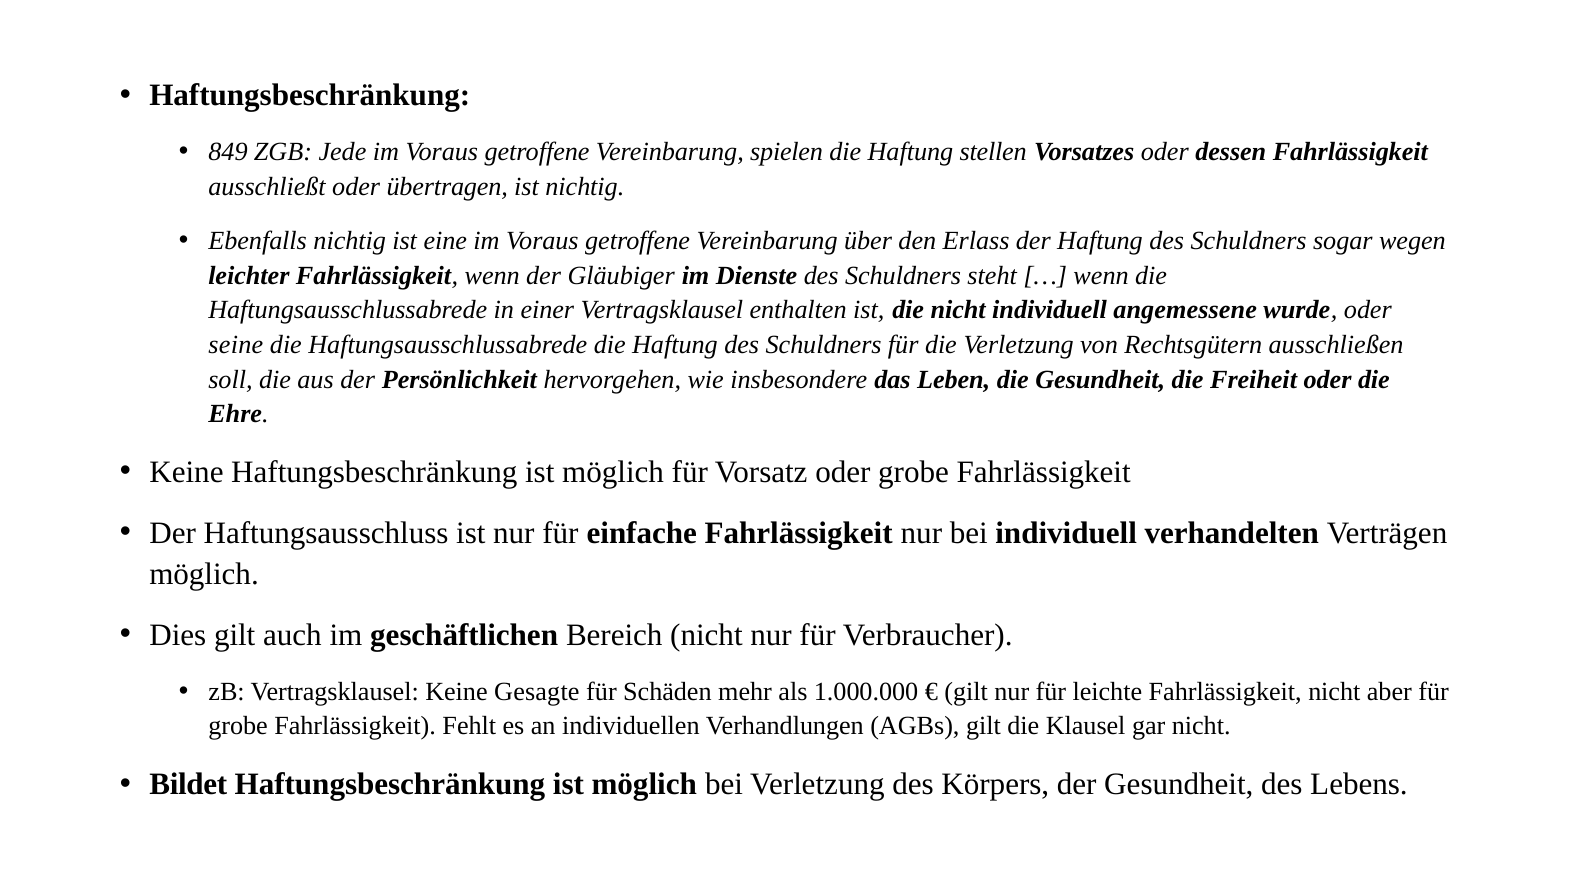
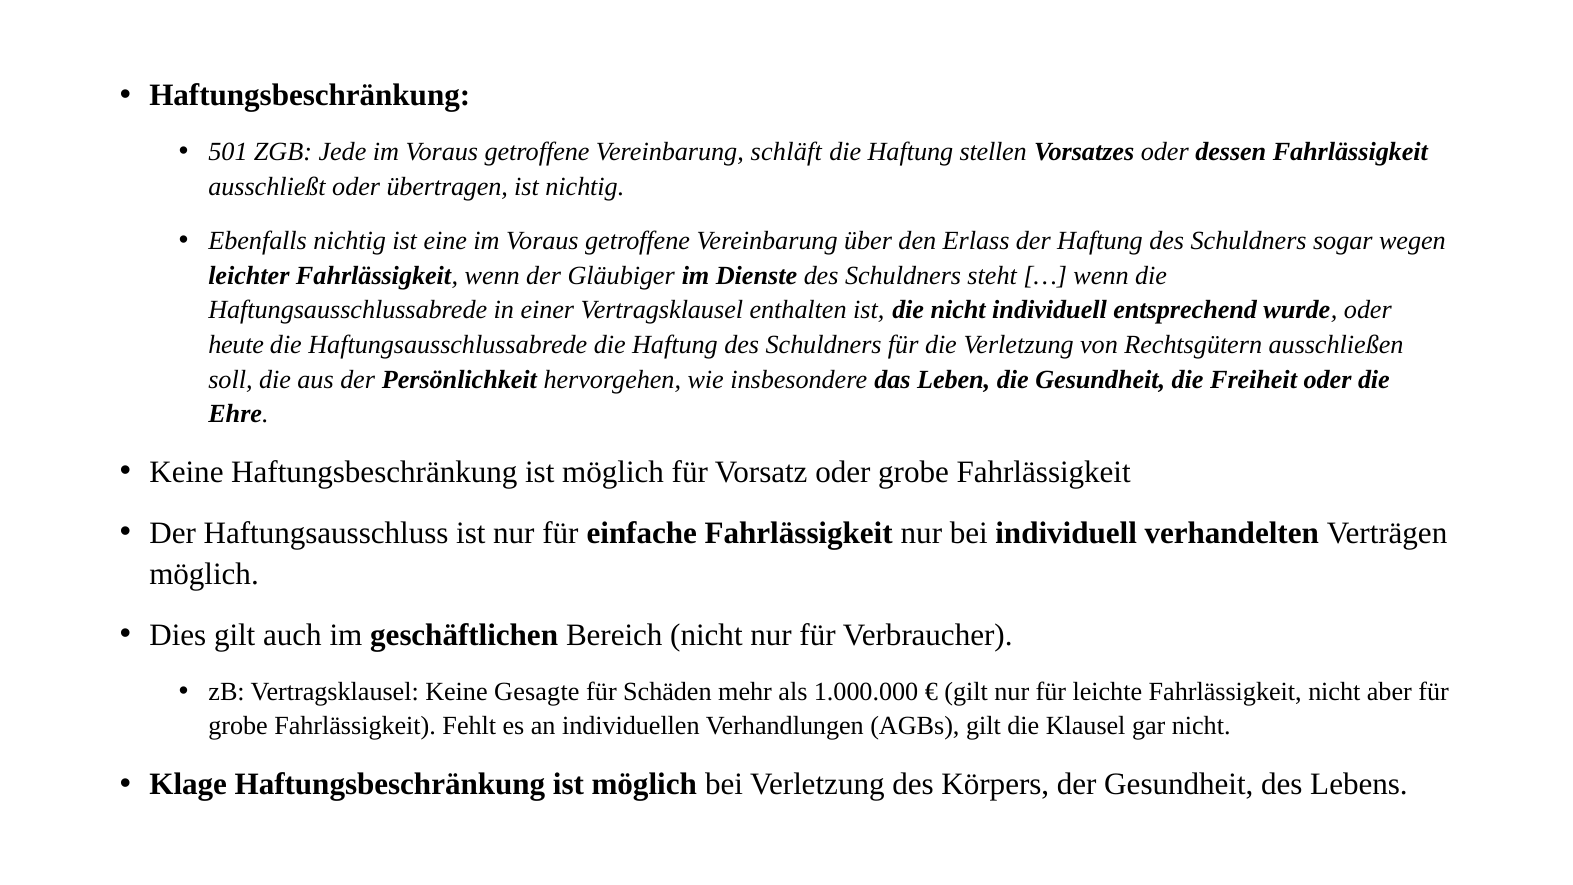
849: 849 -> 501 (228, 152)
spielen: spielen -> schläft (786, 152)
angemessene: angemessene -> entsprechend (1185, 310)
seine: seine -> heute (236, 345)
Bildet: Bildet -> Klage (188, 784)
